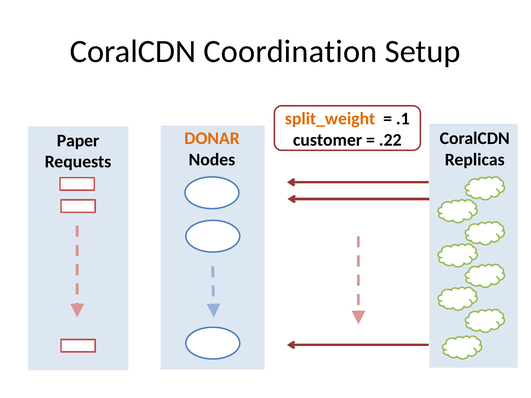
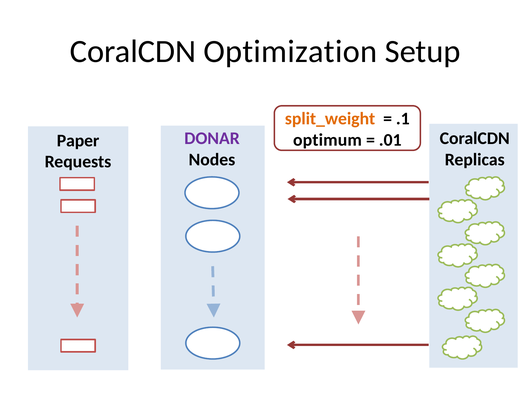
Coordination: Coordination -> Optimization (290, 51)
DONAR colour: orange -> purple (212, 138)
customer: customer -> optimum (327, 140)
.22: .22 -> .01 (390, 140)
